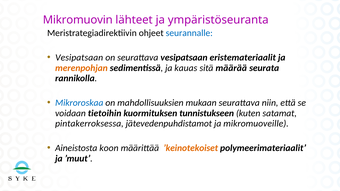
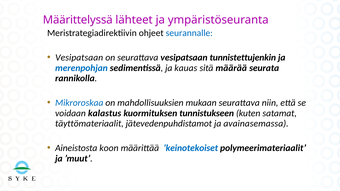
Mikromuovin: Mikromuovin -> Määrittelyssä (78, 20)
eristemateriaalit: eristemateriaalit -> tunnistettujenkin (243, 58)
merenpohjan colour: orange -> blue (81, 68)
tietoihin: tietoihin -> kalastus (105, 113)
pintakerroksessa: pintakerroksessa -> täyttömateriaalit (89, 124)
mikromuoveille: mikromuoveille -> avainasemassa (256, 124)
’keinotekoiset colour: orange -> blue (191, 148)
